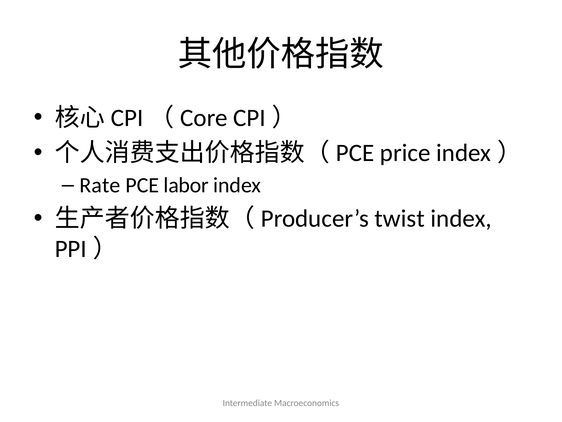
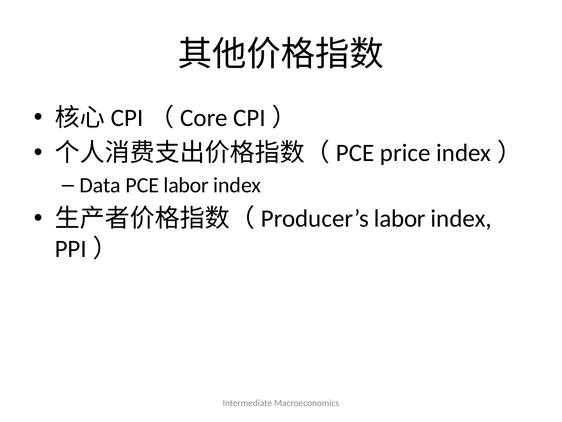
Rate: Rate -> Data (100, 185)
twist: twist -> labor (400, 218)
